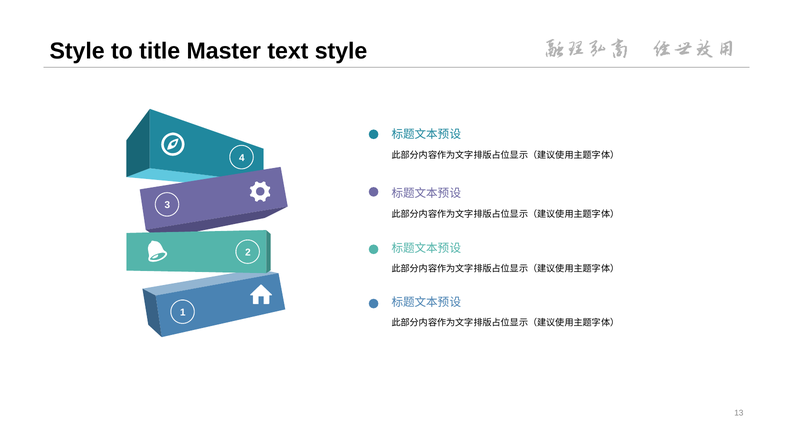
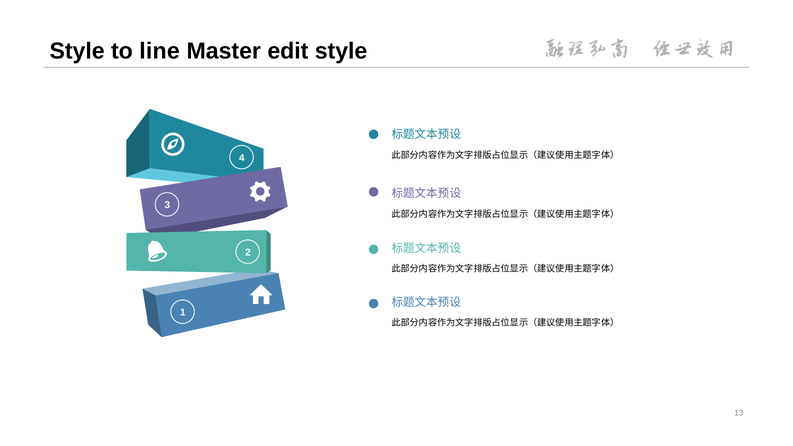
title: title -> line (160, 51)
text: text -> edit (288, 51)
